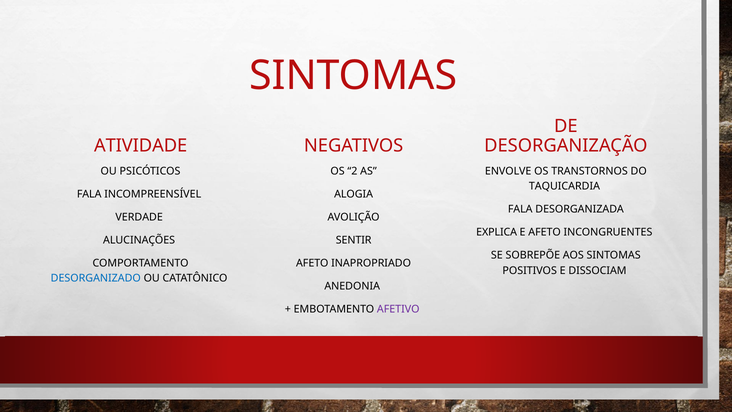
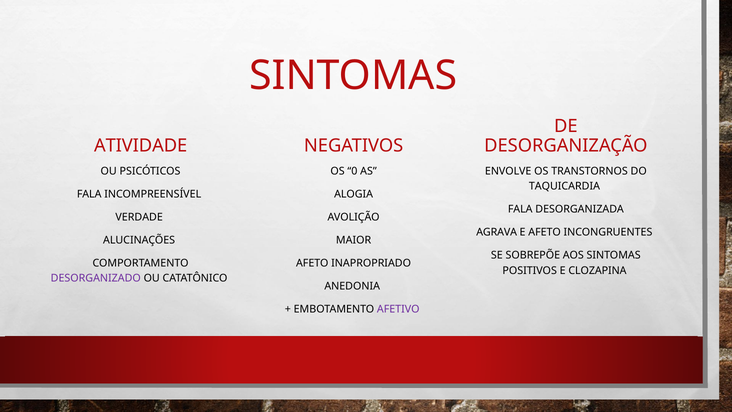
2: 2 -> 0 (352, 171)
EXPLICA: EXPLICA -> AGRAVA (497, 232)
SENTIR: SENTIR -> MAIOR (354, 240)
DISSOCIAM: DISSOCIAM -> CLOZAPINA (597, 271)
DESORGANIZADO colour: blue -> purple (96, 278)
